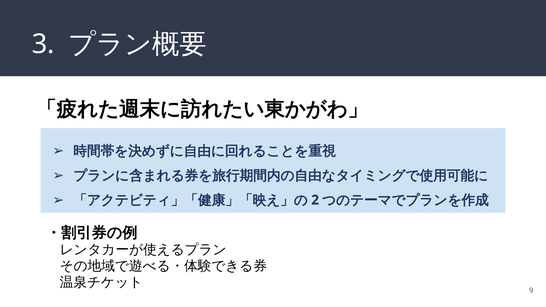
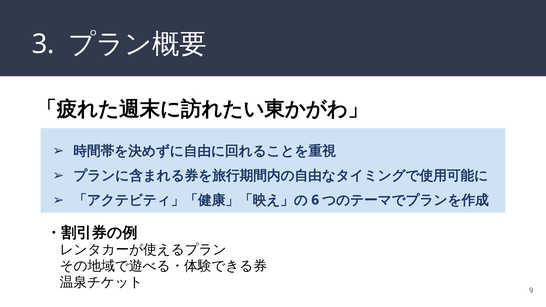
2: 2 -> 6 (315, 200)
